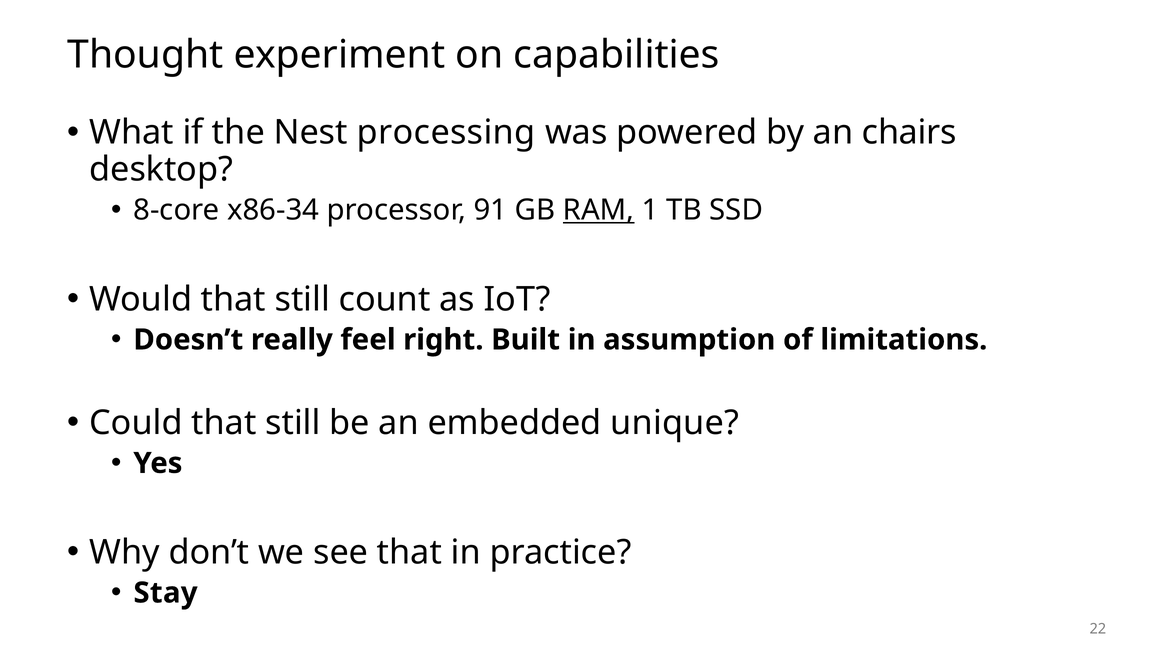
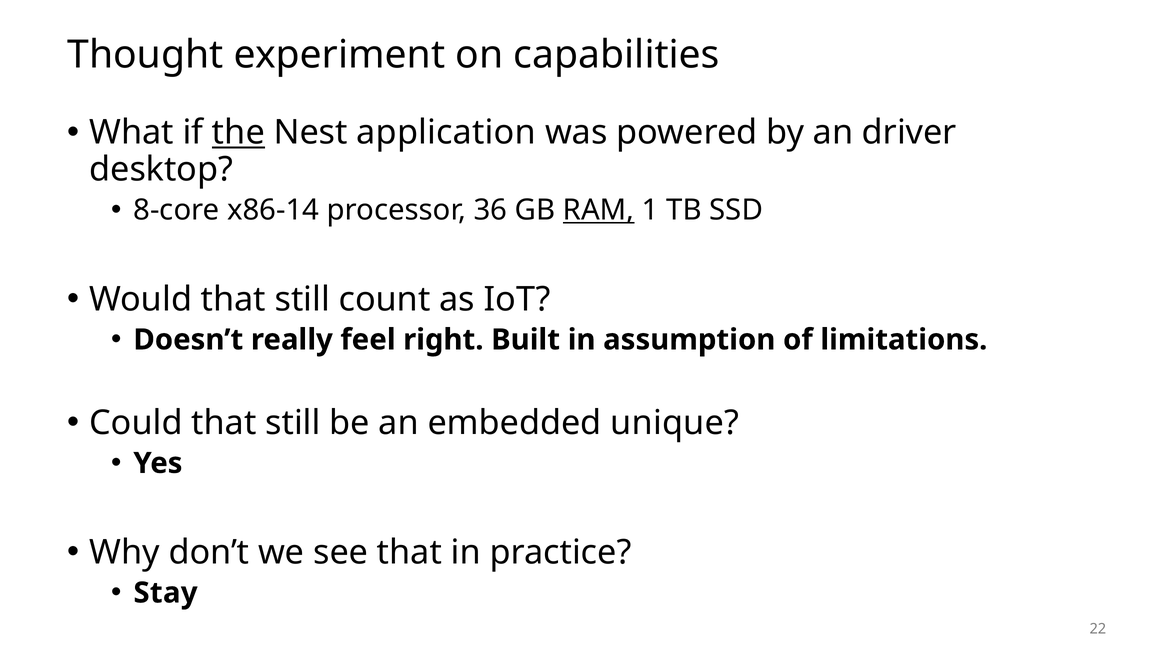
the underline: none -> present (238, 133)
processing: processing -> application (446, 133)
chairs: chairs -> driver (909, 133)
x86-34: x86-34 -> x86-14 (273, 210)
91: 91 -> 36 (490, 210)
